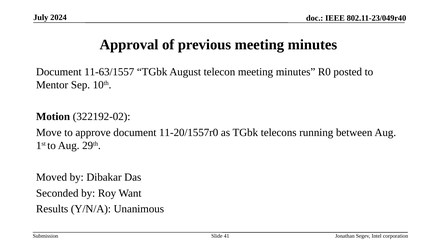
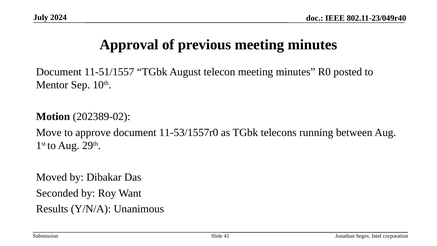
11-63/1557: 11-63/1557 -> 11-51/1557 (109, 72)
322192-02: 322192-02 -> 202389-02 (102, 117)
11-20/1557r0: 11-20/1557r0 -> 11-53/1557r0 (189, 132)
